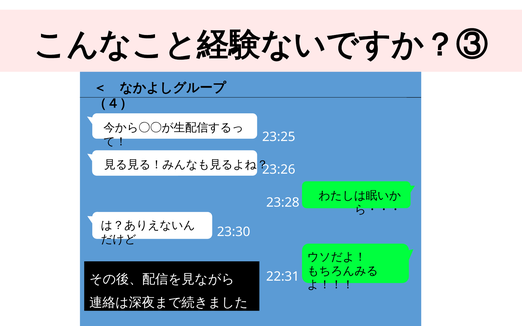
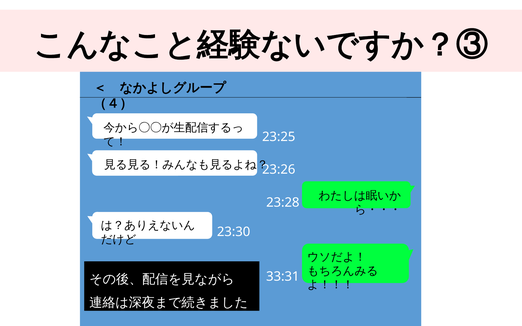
22:31: 22:31 -> 33:31 (283, 277)
